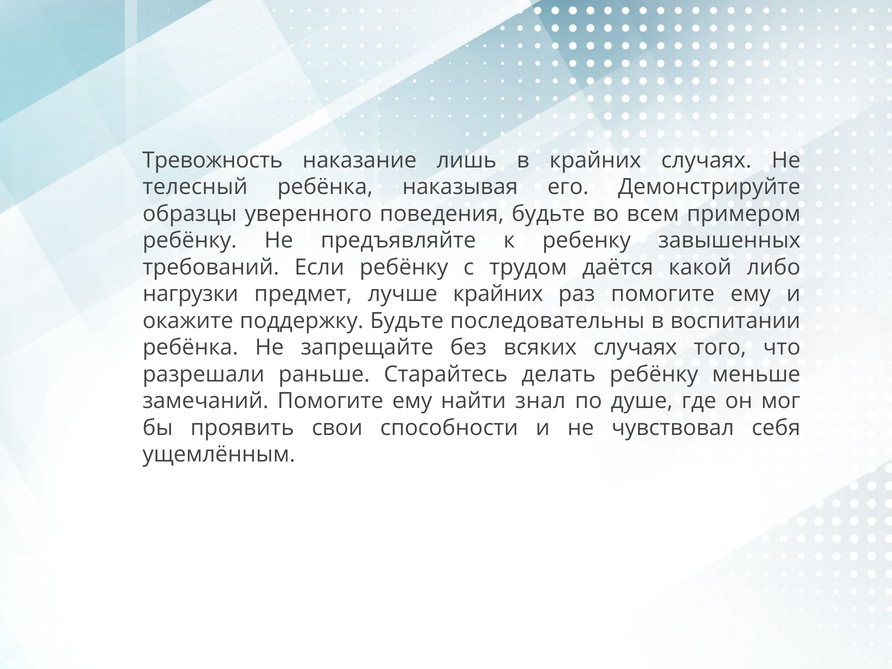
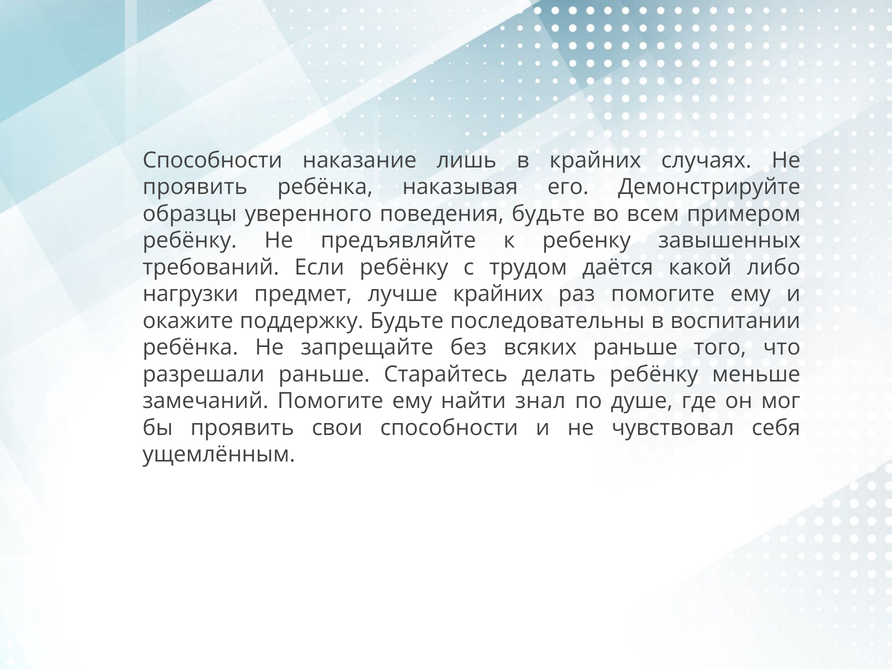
Тревожность: Тревожность -> Способности (213, 160)
телесный: телесный -> проявить (195, 187)
всяких случаях: случаях -> раньше (635, 348)
